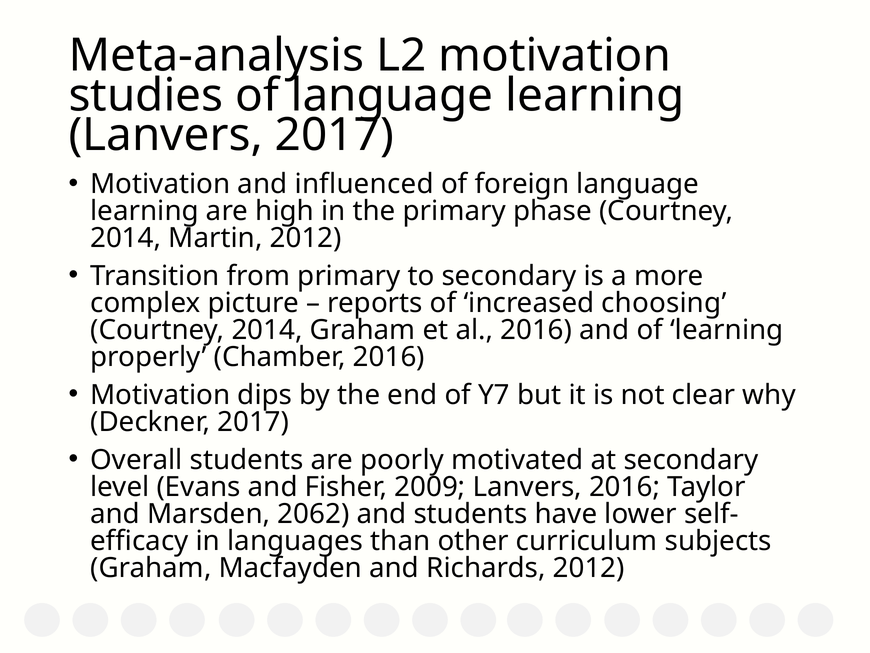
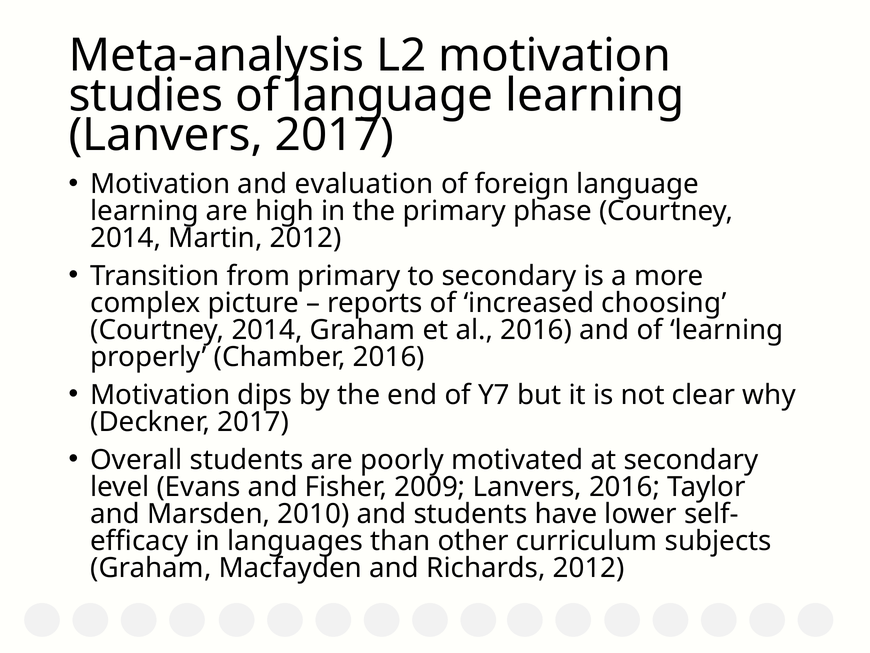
influenced: influenced -> evaluation (364, 184)
2062: 2062 -> 2010 (313, 514)
